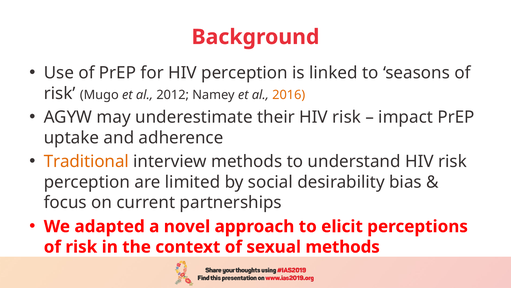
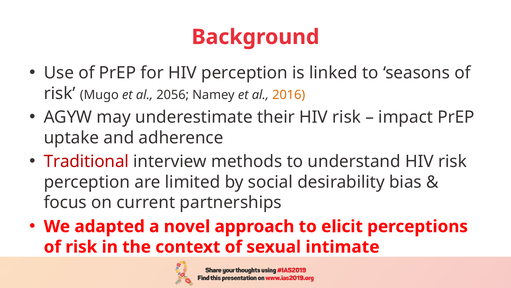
2012: 2012 -> 2056 (173, 95)
Traditional colour: orange -> red (86, 161)
sexual methods: methods -> intimate (342, 247)
